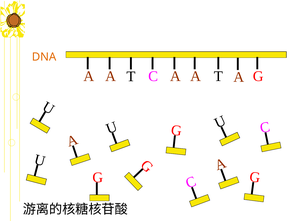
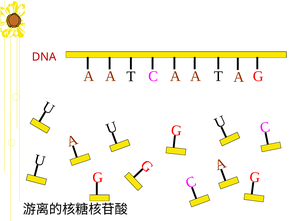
DNA colour: orange -> red (44, 57)
